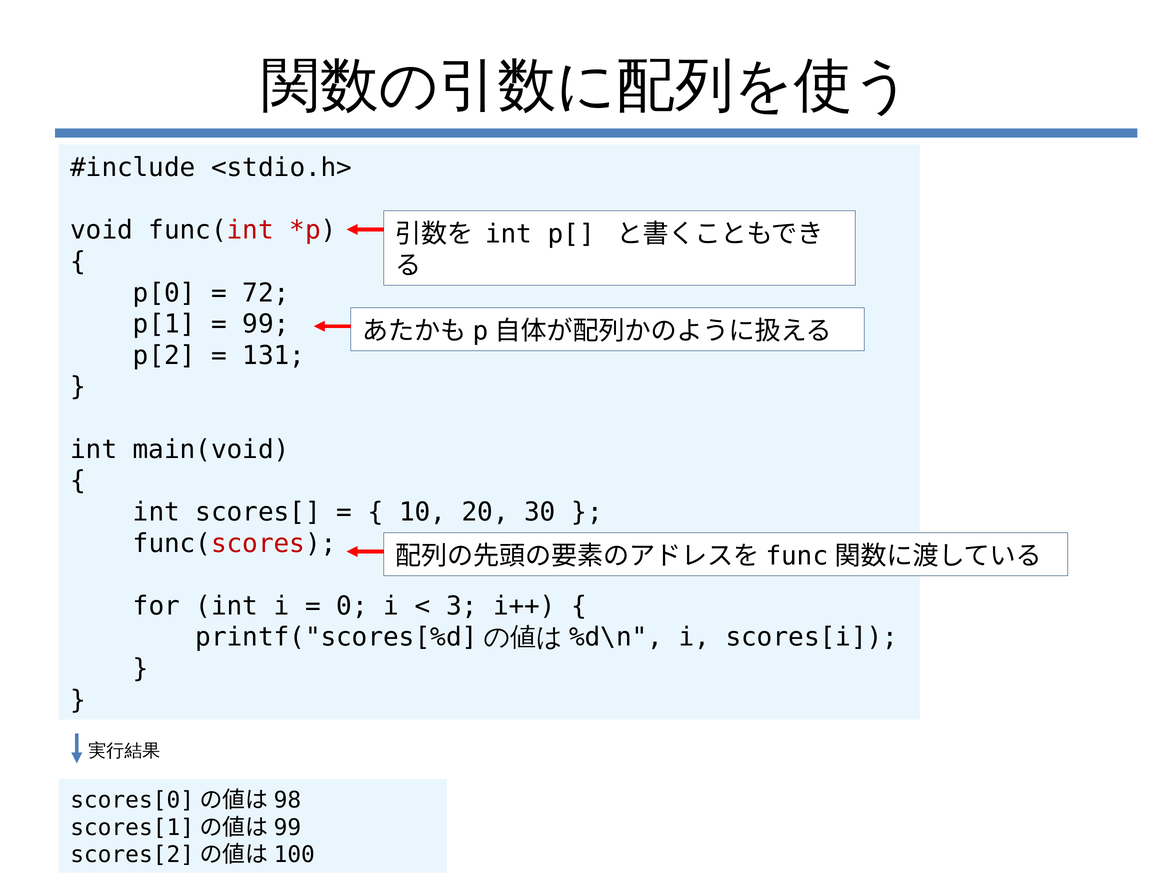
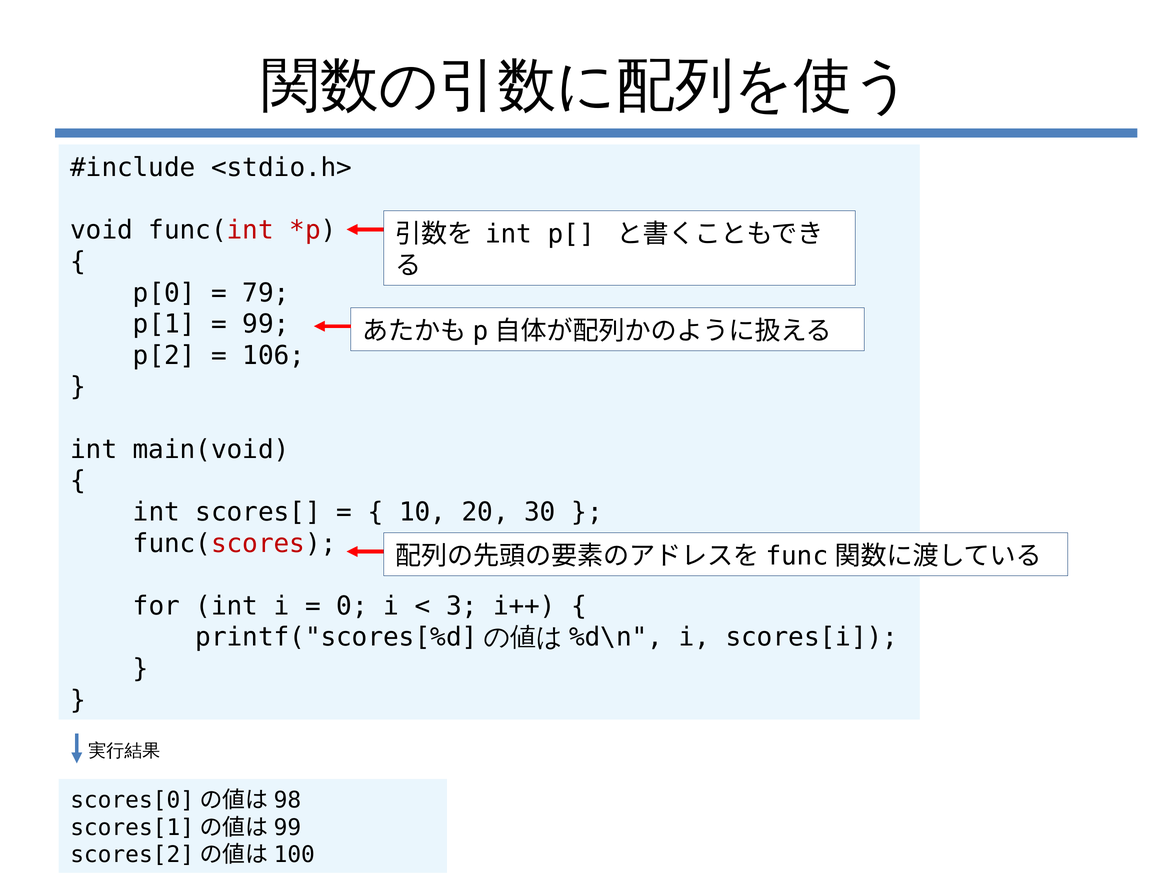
72: 72 -> 79 (266, 293)
131: 131 -> 106 (274, 355)
